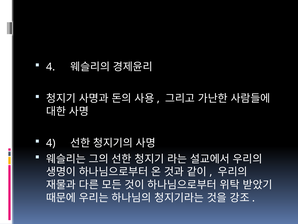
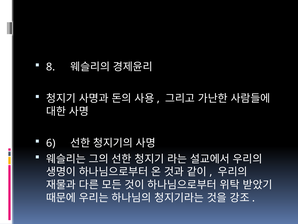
4: 4 -> 8 (51, 67)
4: 4 -> 6 (51, 143)
